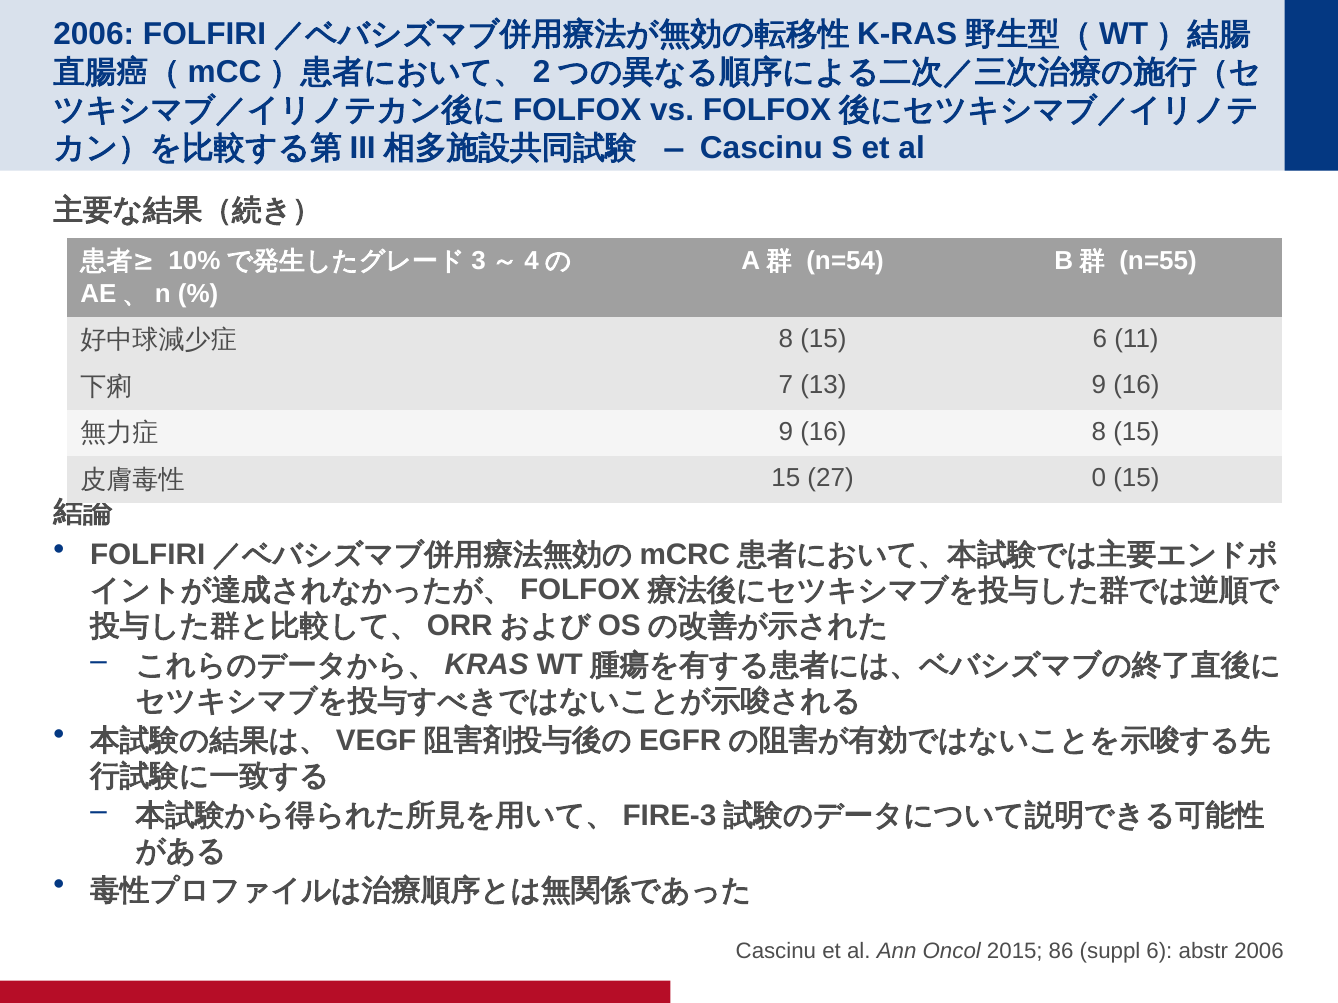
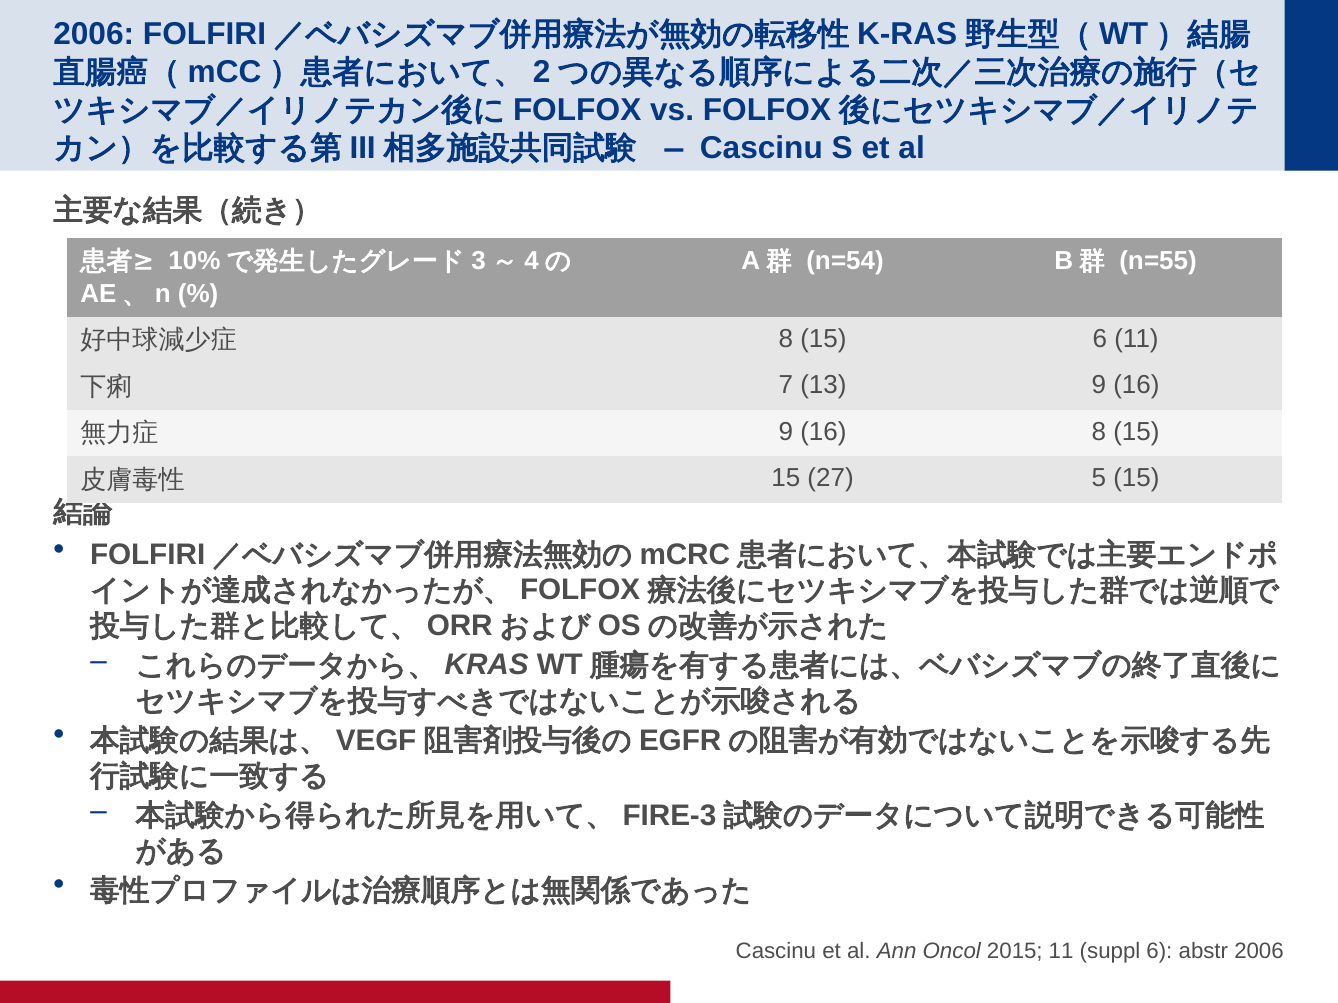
0: 0 -> 5 (1099, 478)
2015 86: 86 -> 11 (1061, 951)
